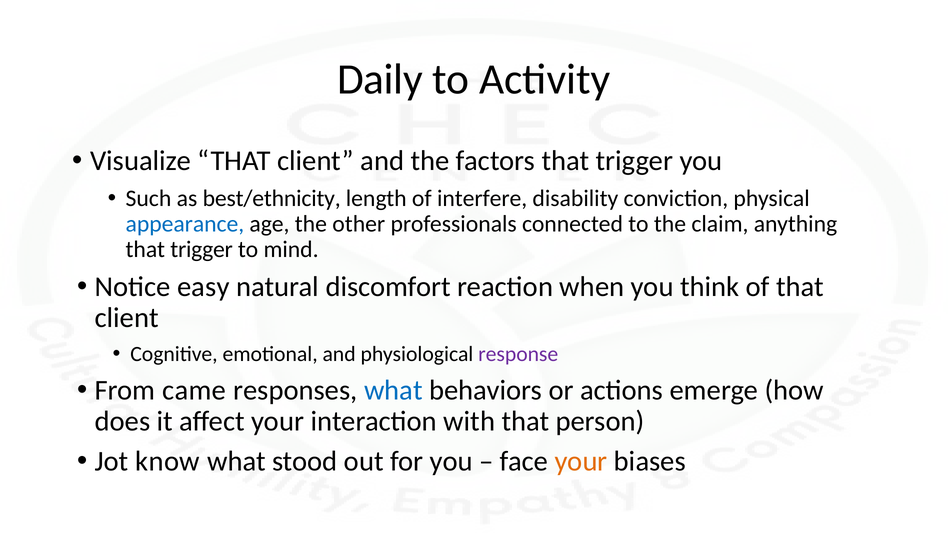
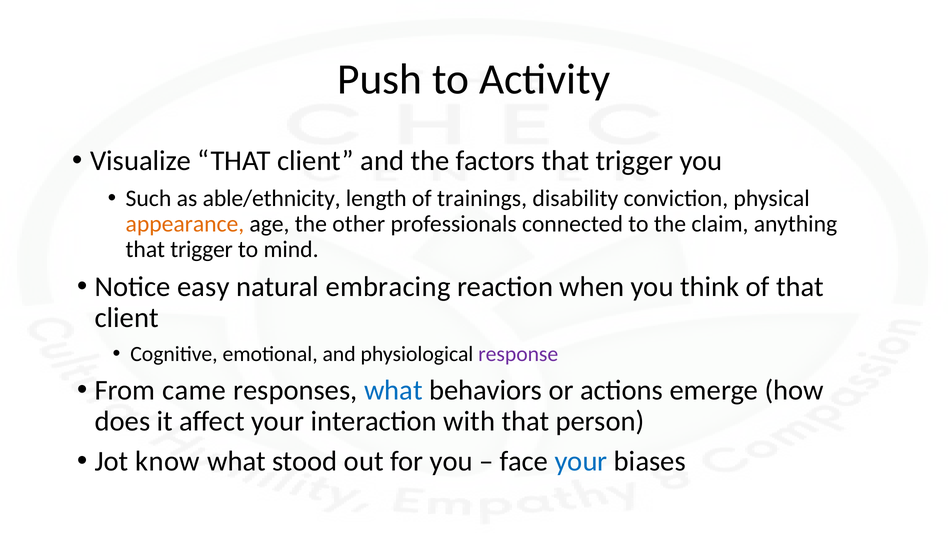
Daily: Daily -> Push (380, 80)
best/ethnicity: best/ethnicity -> able/ethnicity (272, 198)
interfere: interfere -> trainings (482, 198)
appearance colour: blue -> orange (185, 224)
discomfort: discomfort -> embracing (388, 287)
your colour: orange -> blue (581, 462)
